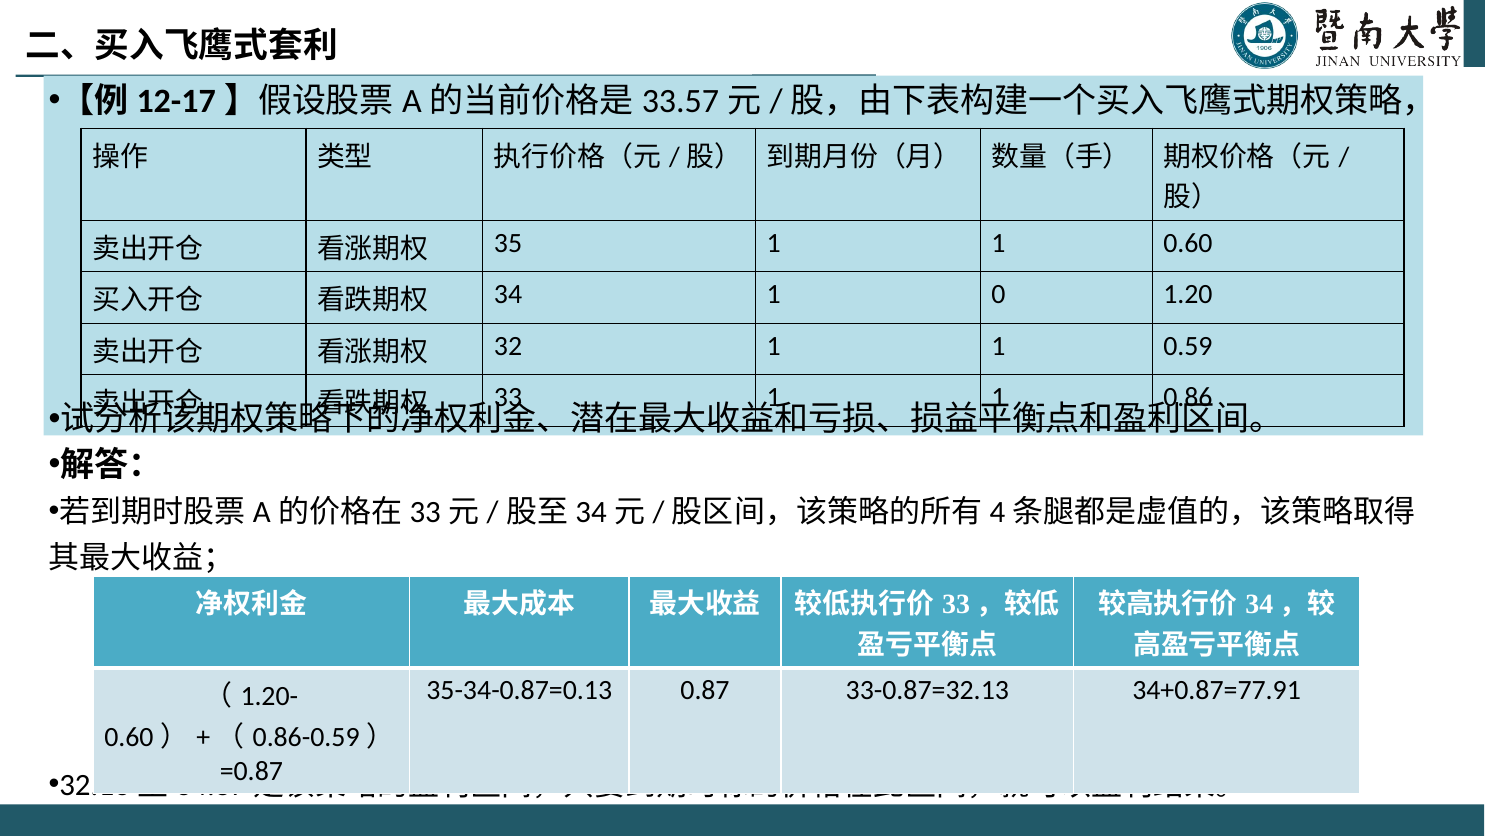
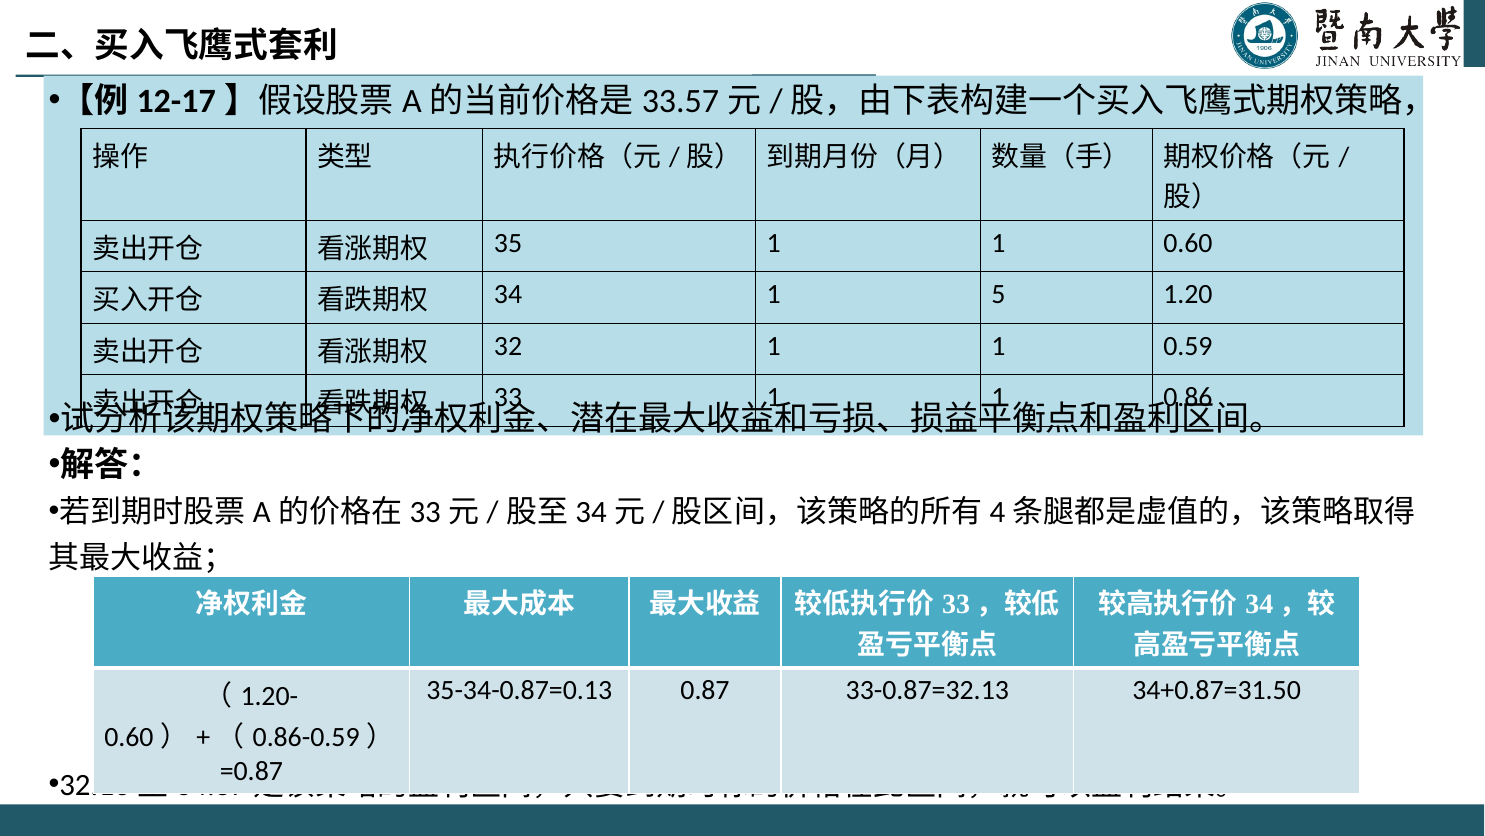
0: 0 -> 5 (999, 295)
34+0.87=77.91: 34+0.87=77.91 -> 34+0.87=31.50 (1217, 690)
